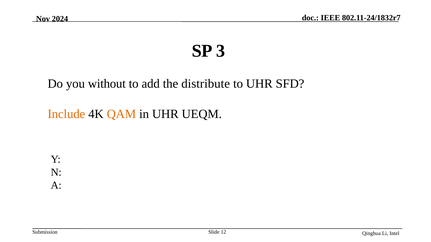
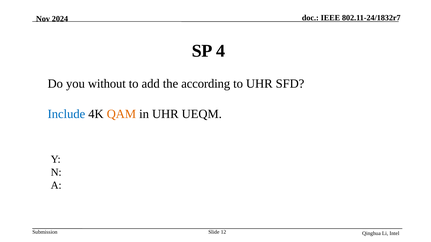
3: 3 -> 4 (221, 51)
distribute: distribute -> according (206, 84)
Include colour: orange -> blue (66, 114)
